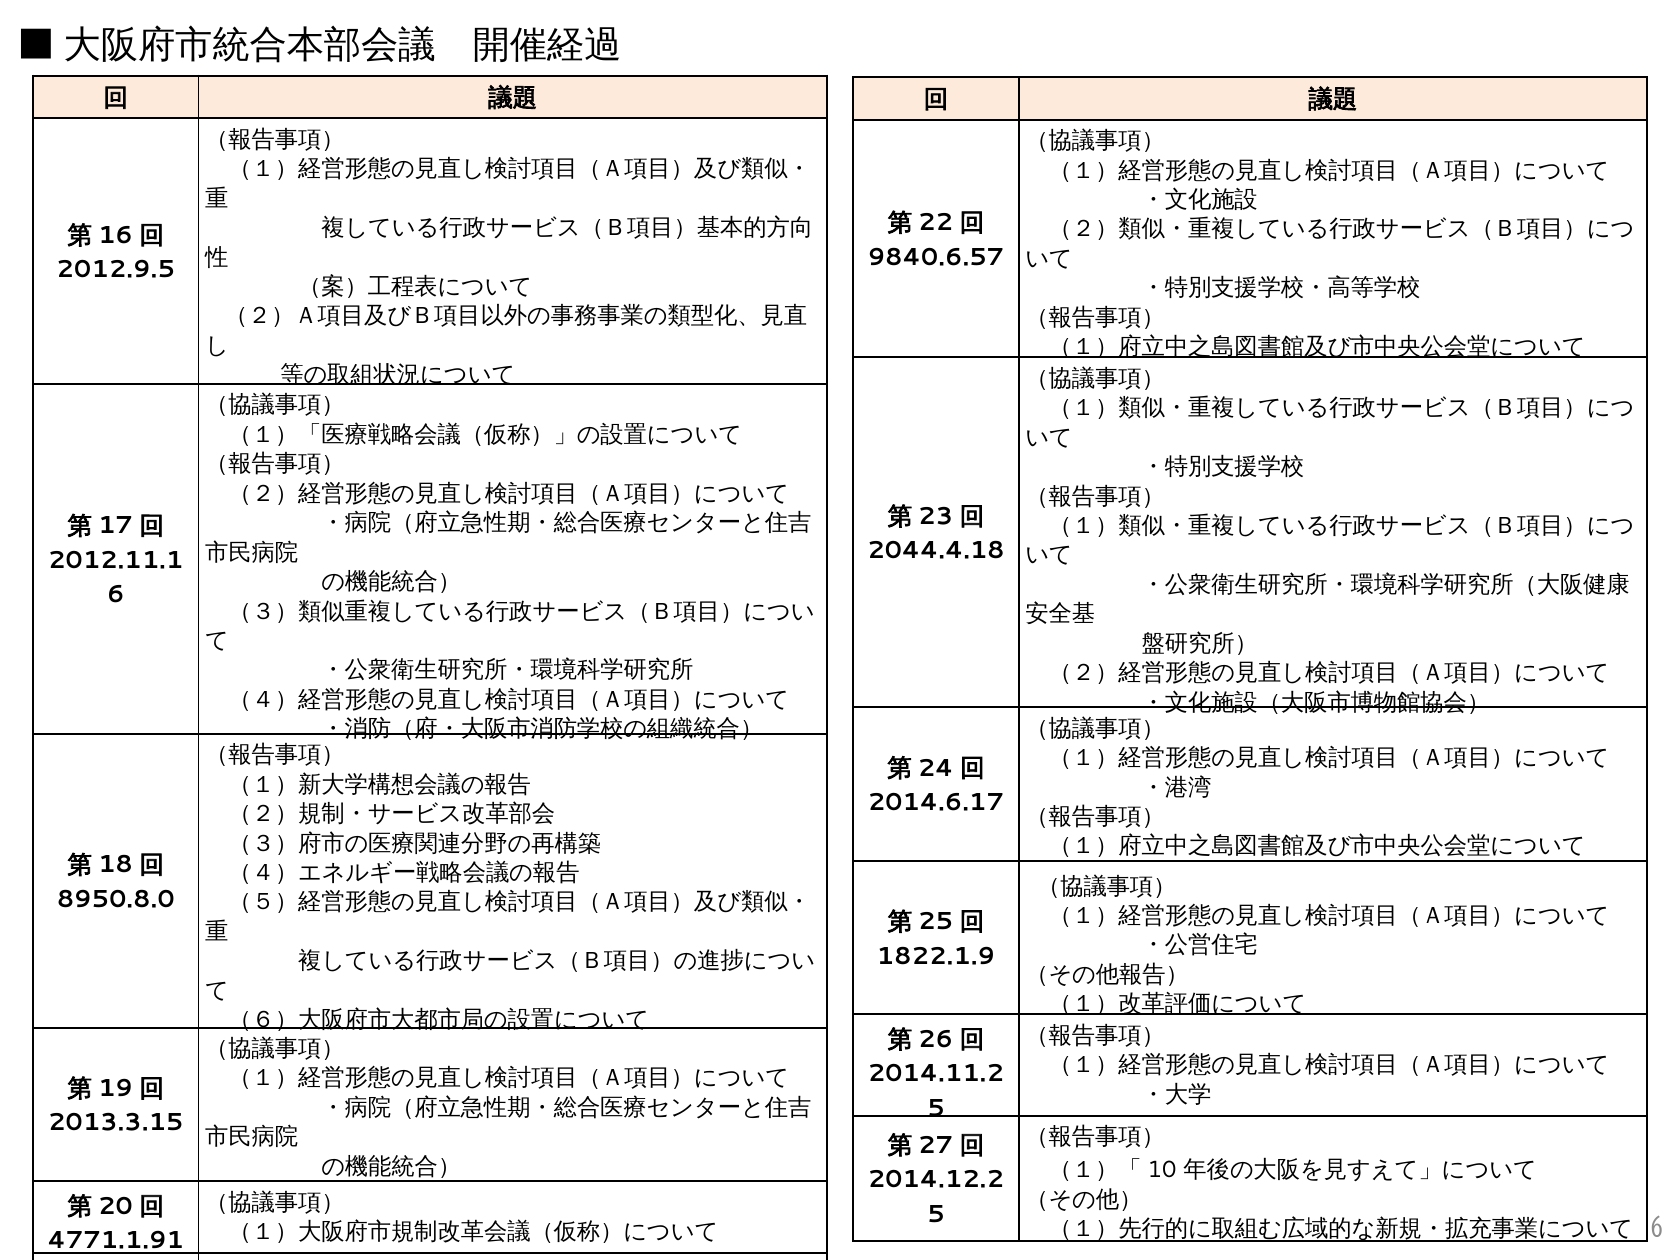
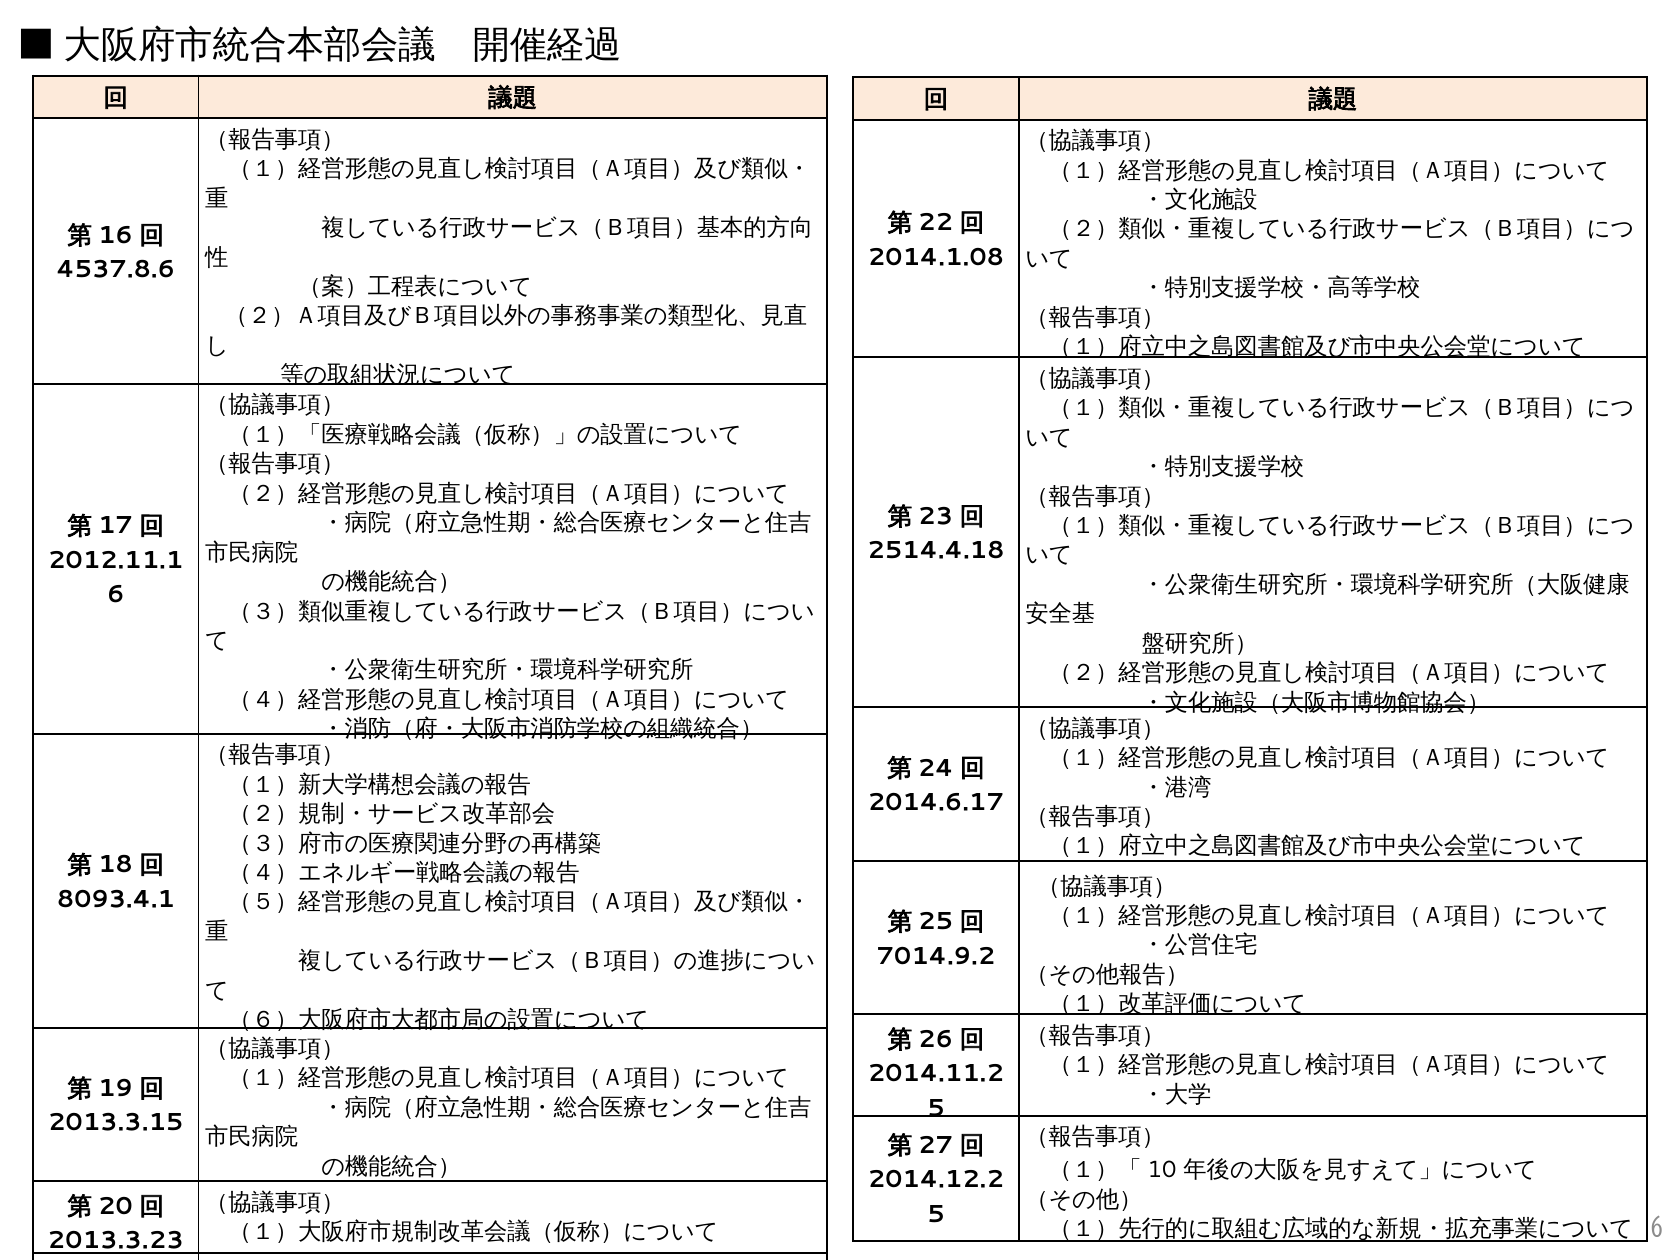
9840.6.57: 9840.6.57 -> 2014.1.08 (936, 257)
2012.9.5: 2012.9.5 -> 4537.8.6 (116, 270)
2044.4.18: 2044.4.18 -> 2514.4.18 (936, 551)
8950.8.0: 8950.8.0 -> 8093.4.1 (116, 899)
1822.1.9: 1822.1.9 -> 7014.9.2 (936, 956)
4771.1.91: 4771.1.91 -> 2013.3.23 (116, 1241)
